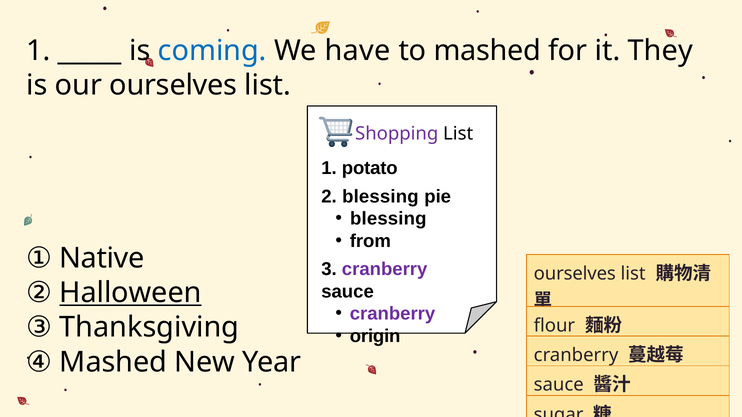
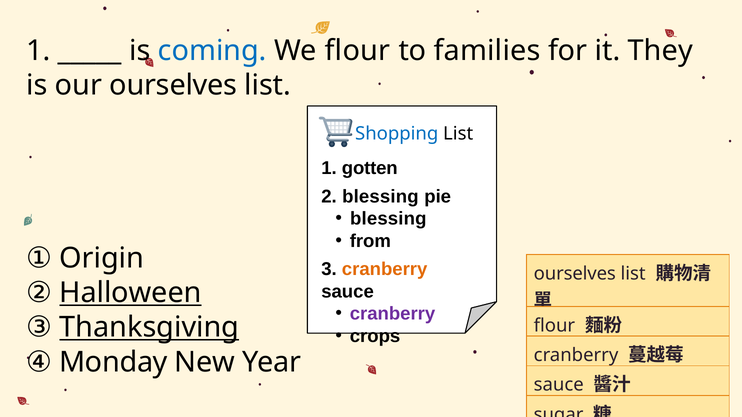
We have: have -> flour (357, 51)
to mashed: mashed -> families (487, 51)
Shopping colour: purple -> blue (397, 134)
potato: potato -> gotten (370, 168)
Native: Native -> Origin (102, 258)
cranberry colour: purple -> orange (385, 270)
Thanksgiving underline: none -> present (149, 328)
origin: origin -> crops (375, 336)
④ Mashed: Mashed -> Monday (113, 362)
